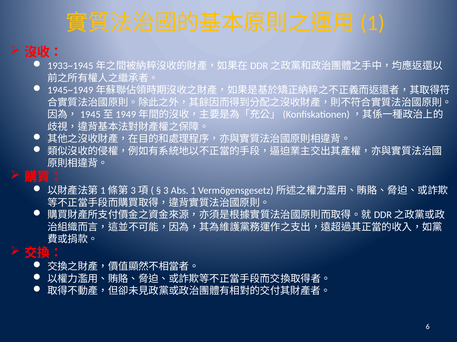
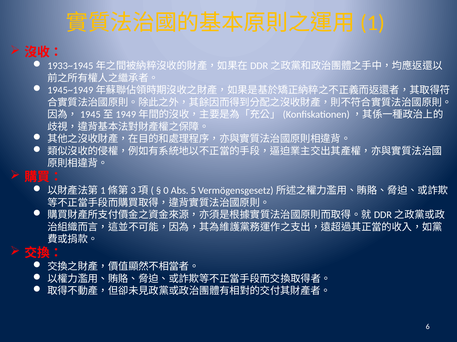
3: 3 -> 0 (166, 191)
1: 1 -> 5 (193, 191)
